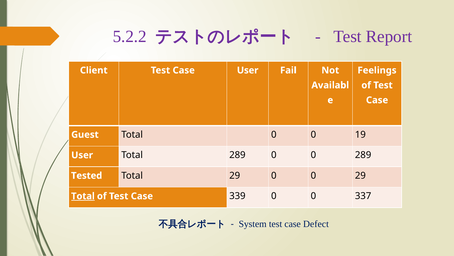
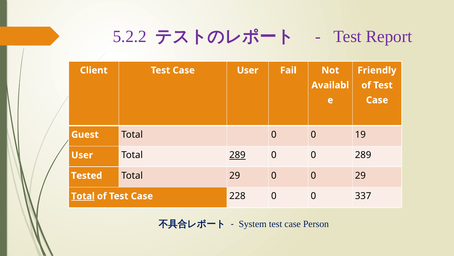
Feelings: Feelings -> Friendly (377, 70)
289 underline: none -> present (237, 155)
339: 339 -> 228 (237, 196)
Defect: Defect -> Person (316, 223)
